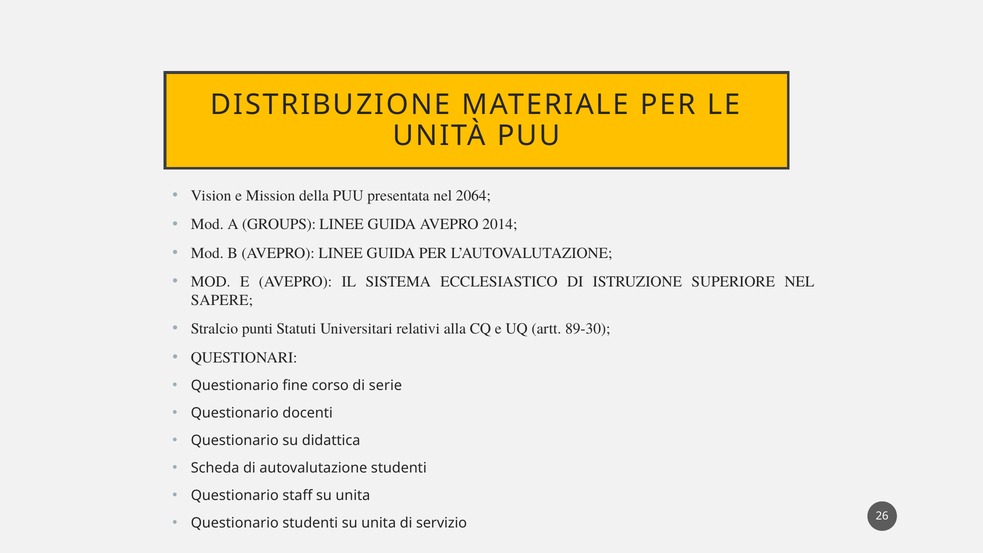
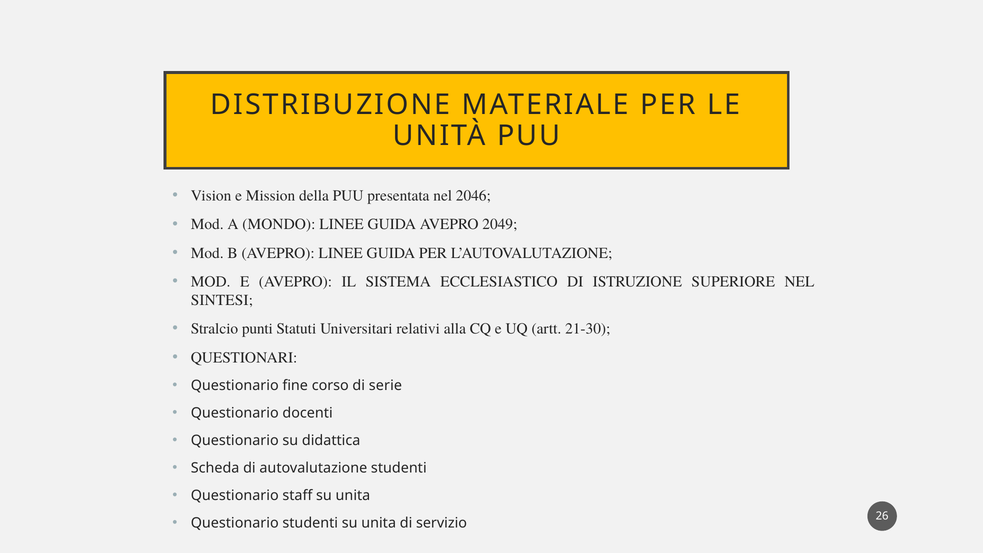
2064: 2064 -> 2046 (473, 196)
GROUPS: GROUPS -> MONDO (279, 224)
2014: 2014 -> 2049 (500, 224)
SAPERE: SAPERE -> SINTESI (222, 300)
89-30: 89-30 -> 21-30 (588, 329)
